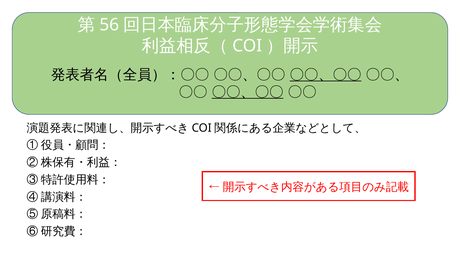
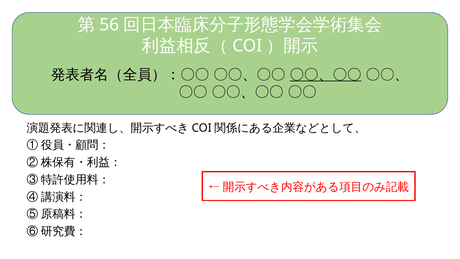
〇〇、〇〇 underline: present -> none (248, 92)
